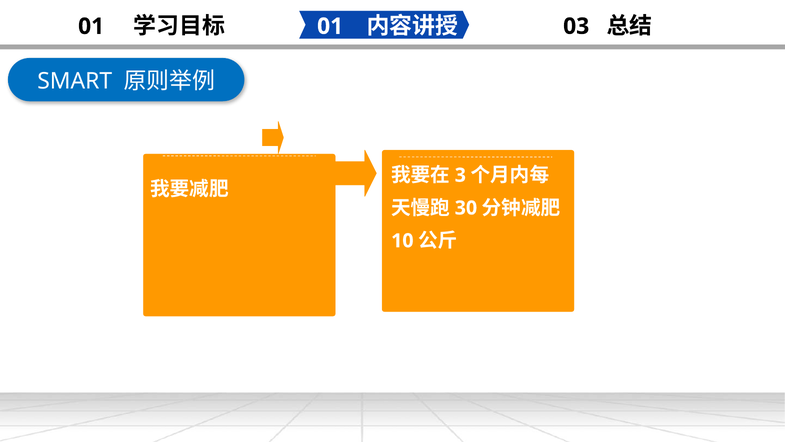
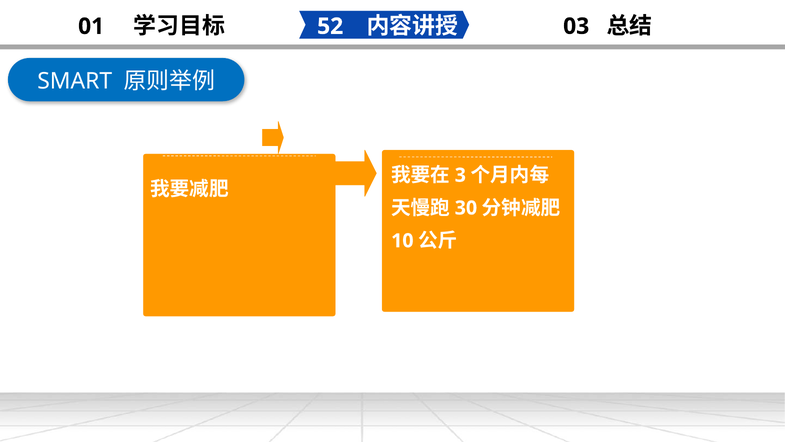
01: 01 -> 52 (330, 26)
